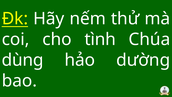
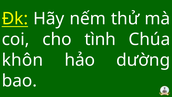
dùng: dùng -> khôn (22, 60)
